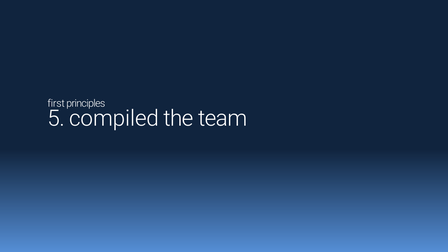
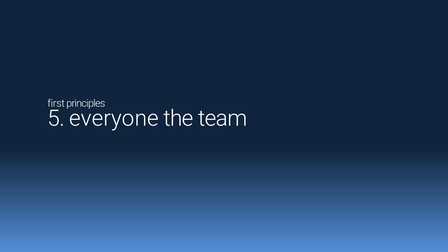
compiled: compiled -> everyone (114, 118)
